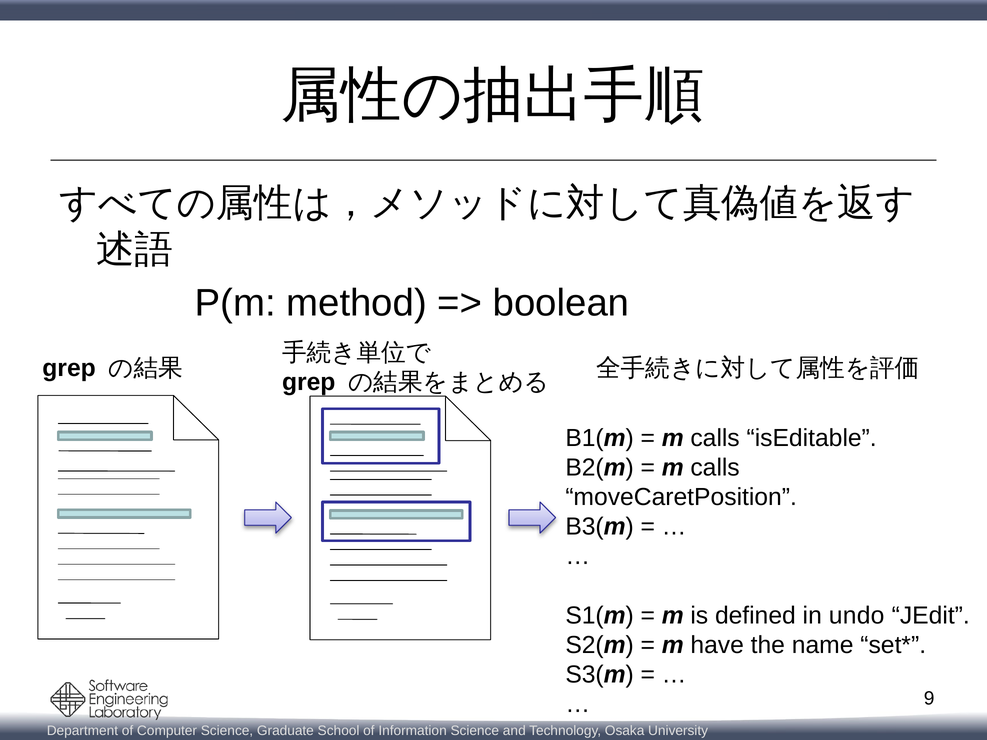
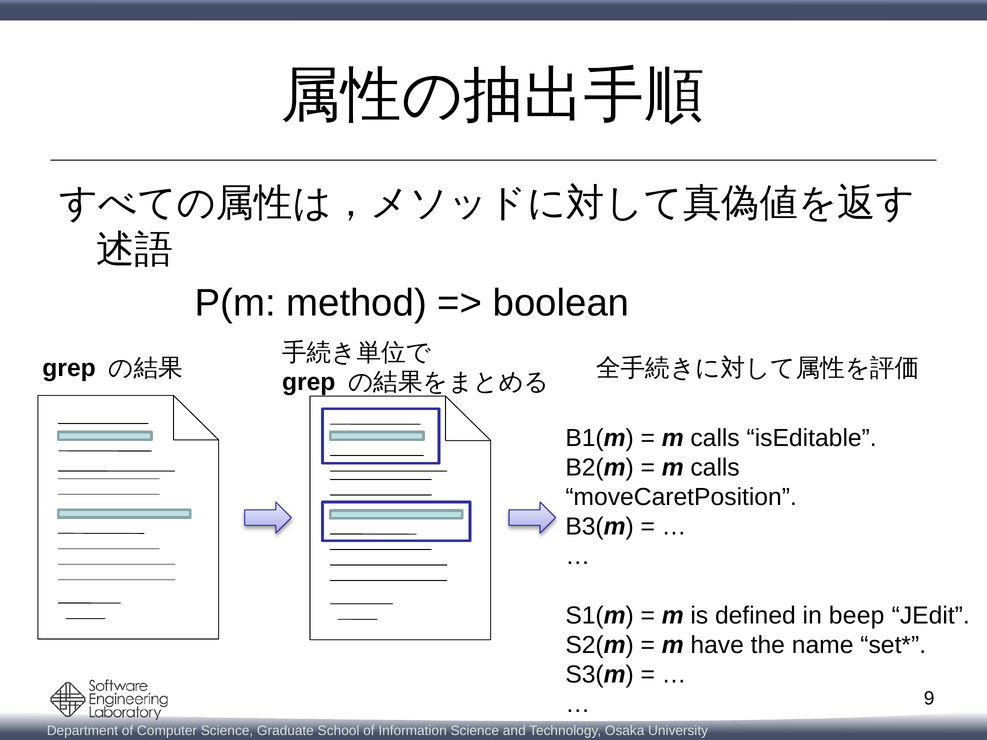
undo: undo -> beep (857, 616)
